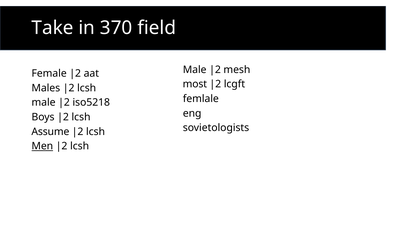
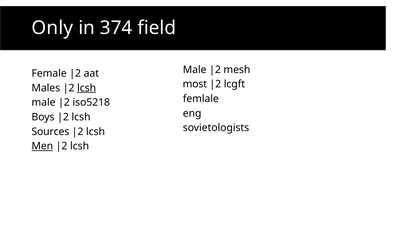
Take: Take -> Only (52, 28)
370: 370 -> 374 (116, 28)
lcsh underline: none -> present (87, 88)
Assume: Assume -> Sources (50, 132)
